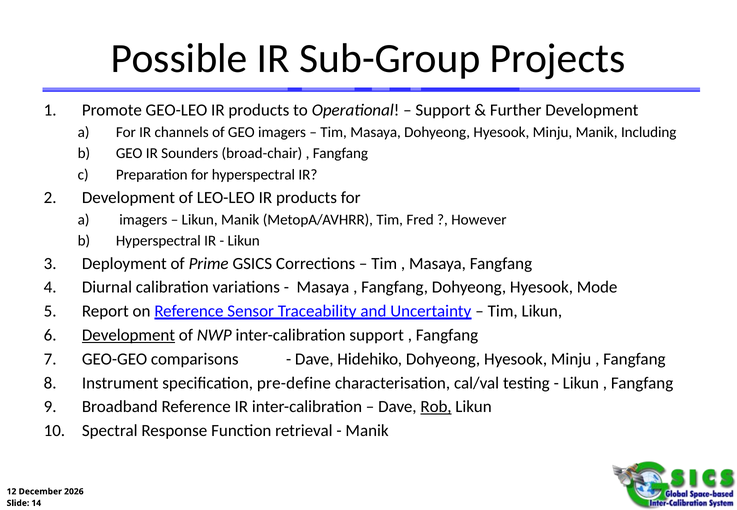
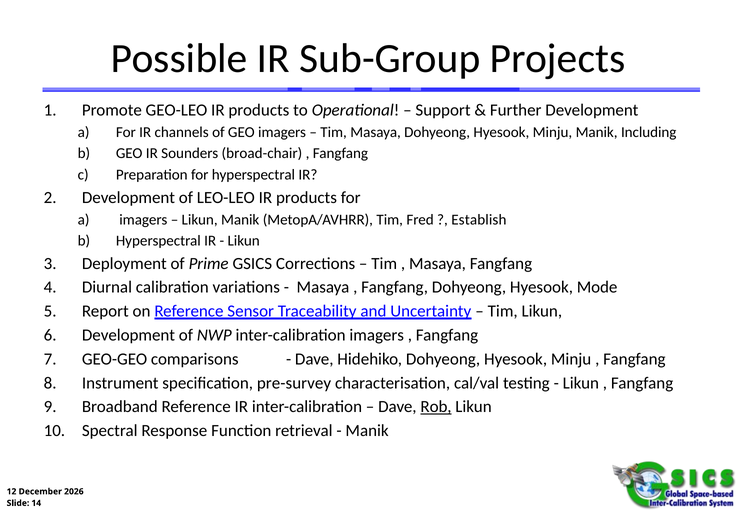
However: However -> Establish (479, 220)
Development underline: present -> none (128, 335)
inter-calibration support: support -> imagers (377, 335)
pre-define: pre-define -> pre-survey (294, 383)
